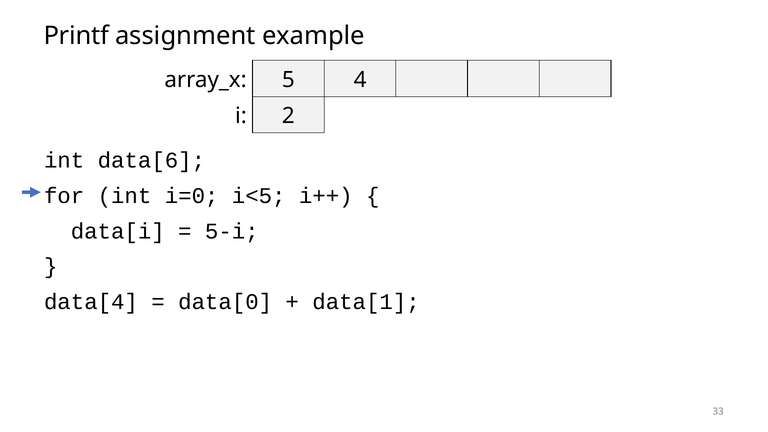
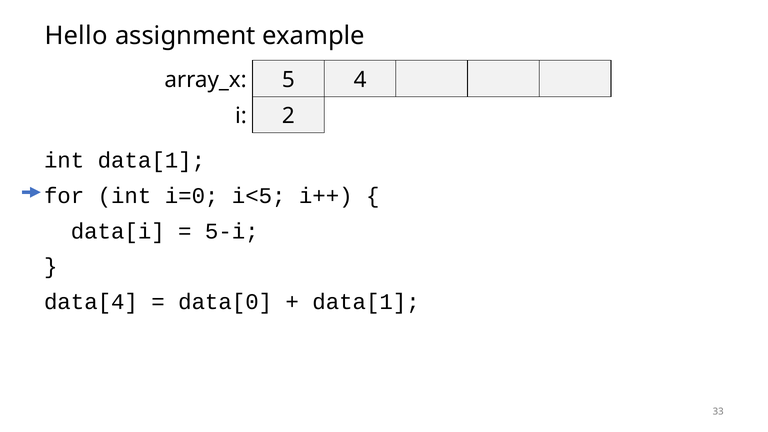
Printf: Printf -> Hello (76, 36)
int data[6: data[6 -> data[1 (151, 160)
